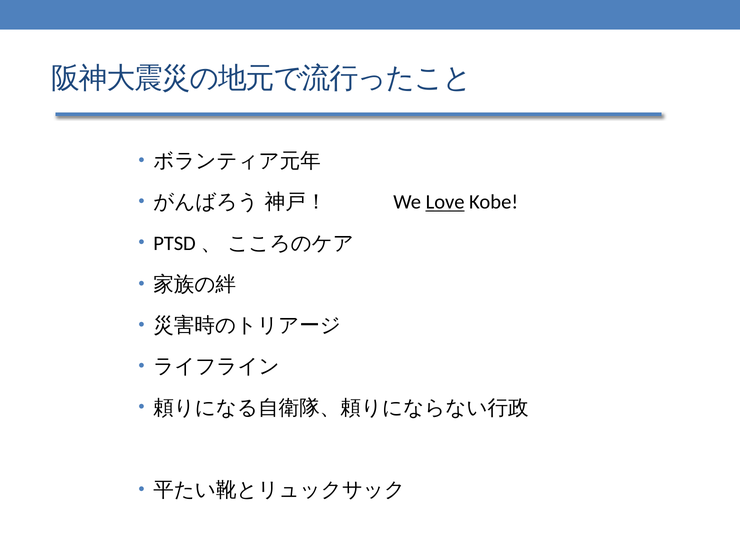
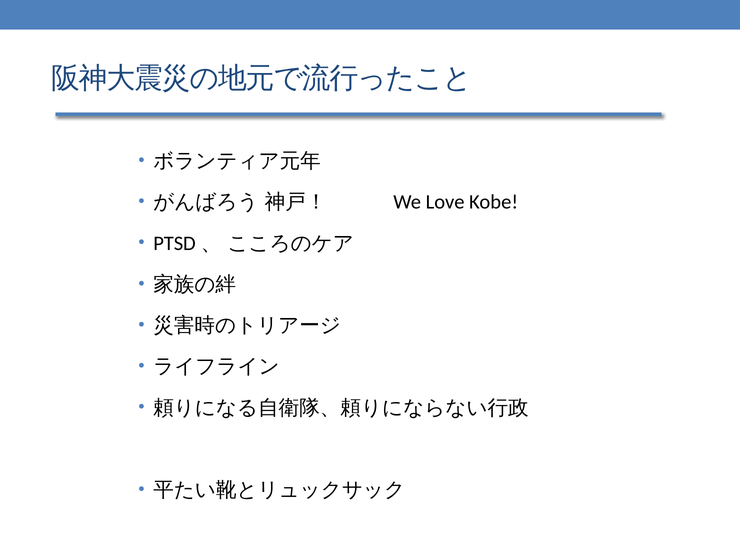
Love underline: present -> none (445, 202)
